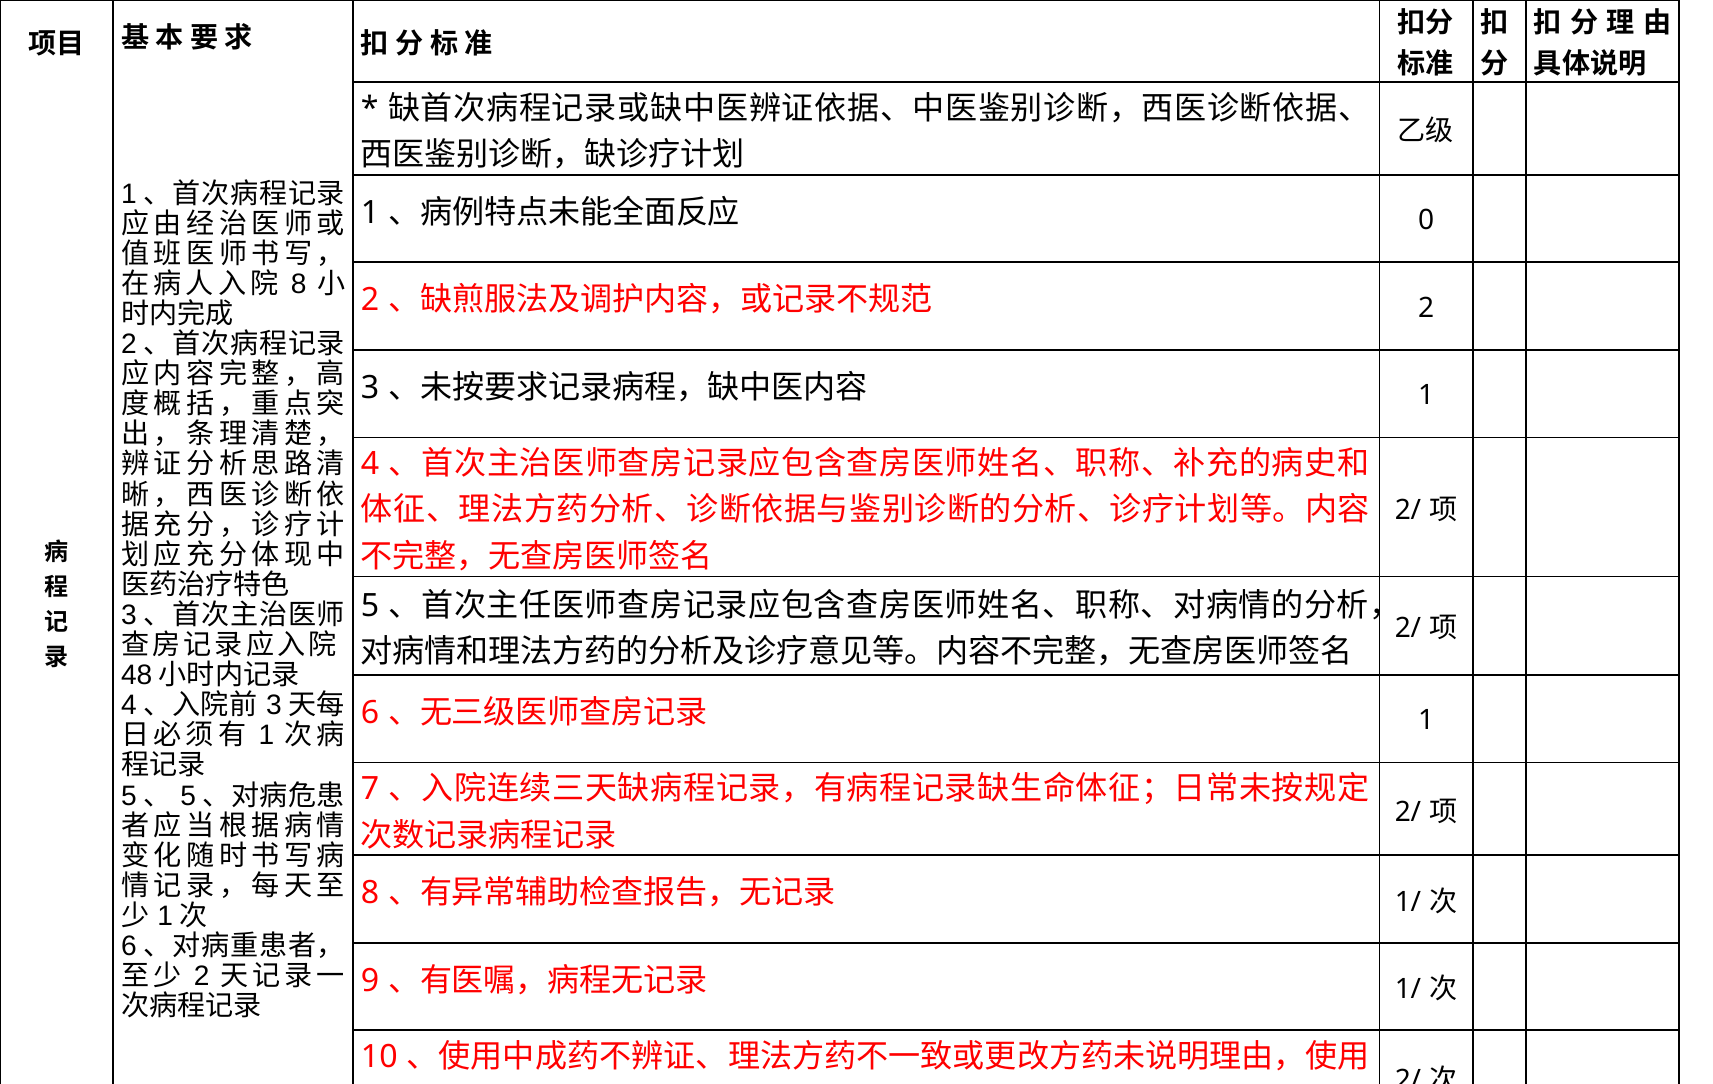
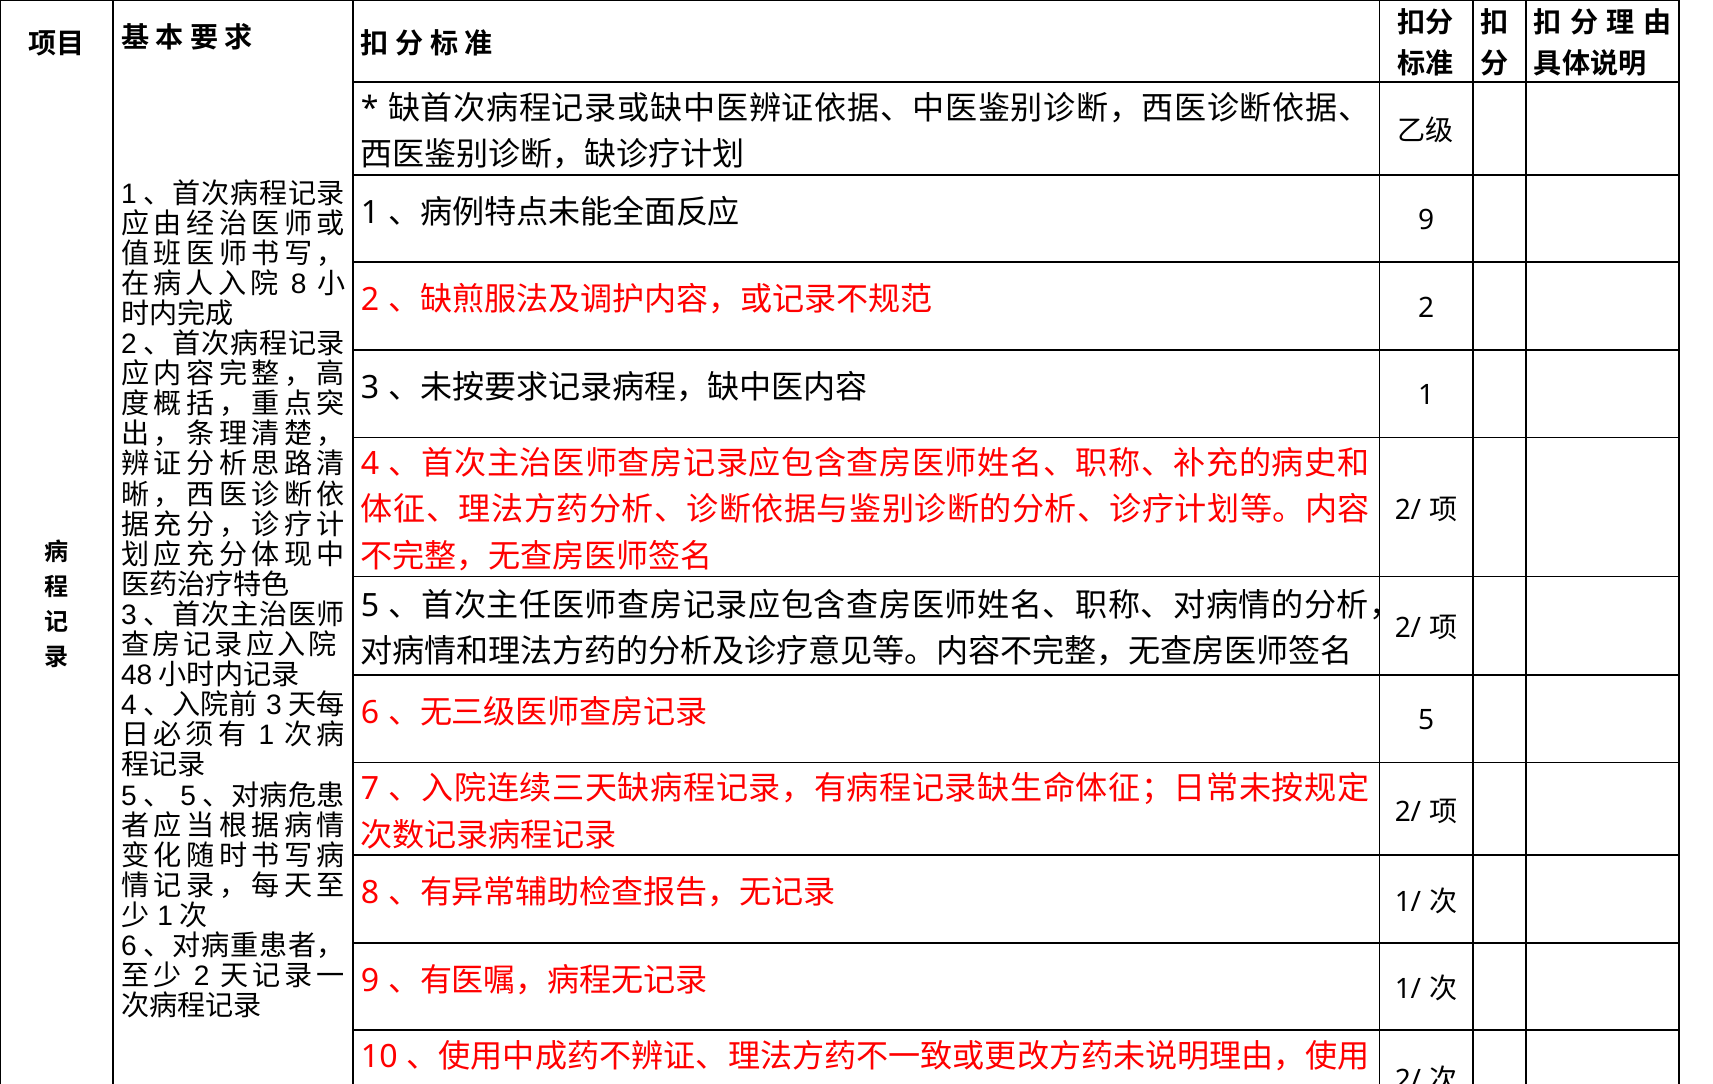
0: 0 -> 9 (1426, 220)
1: 1 -> 5 (1426, 720)
